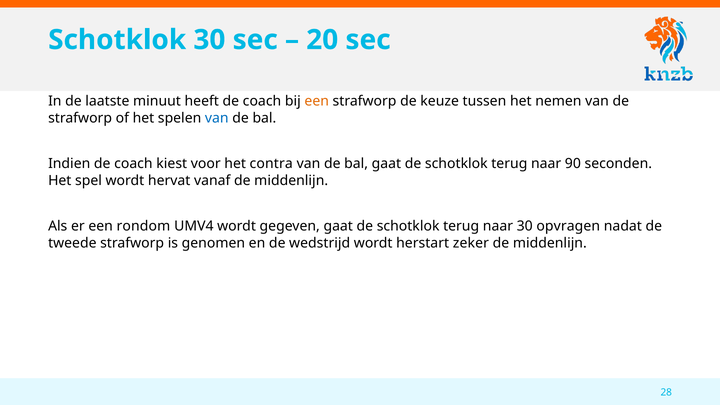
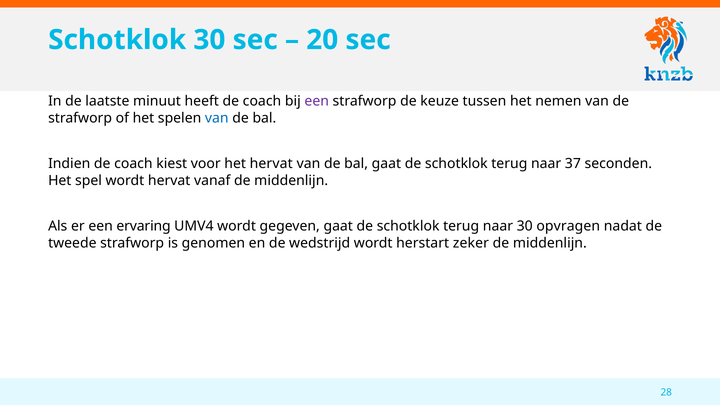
een colour: orange -> purple (317, 101)
het contra: contra -> hervat (271, 164)
90: 90 -> 37 (573, 164)
rondom: rondom -> ervaring (144, 226)
